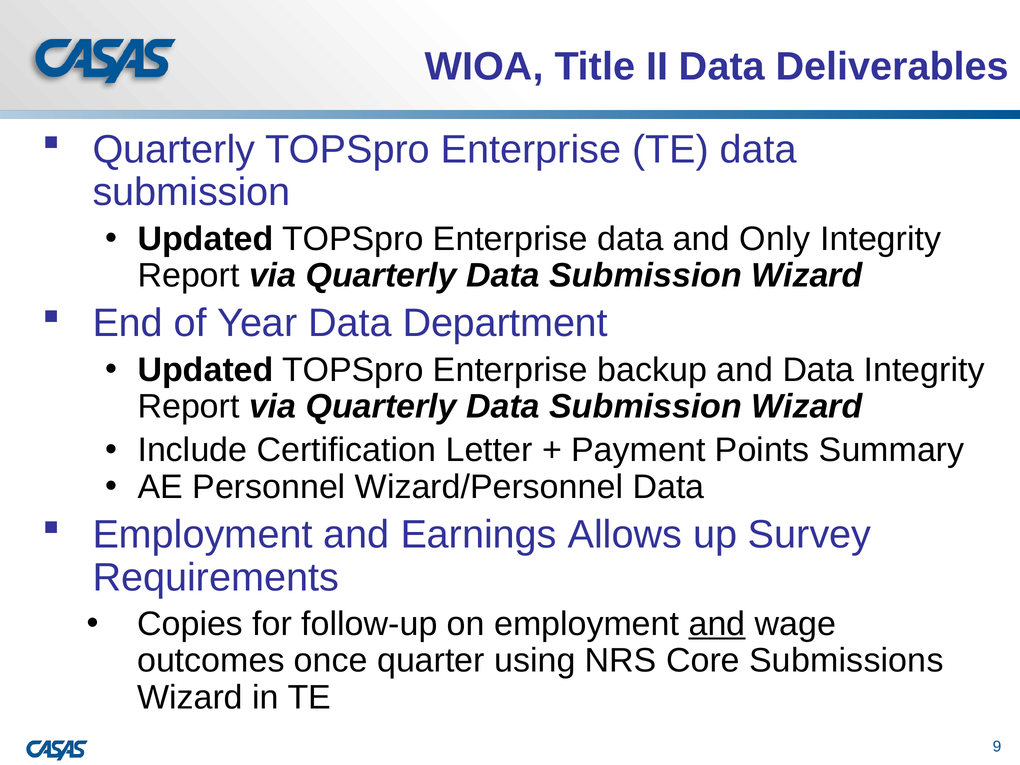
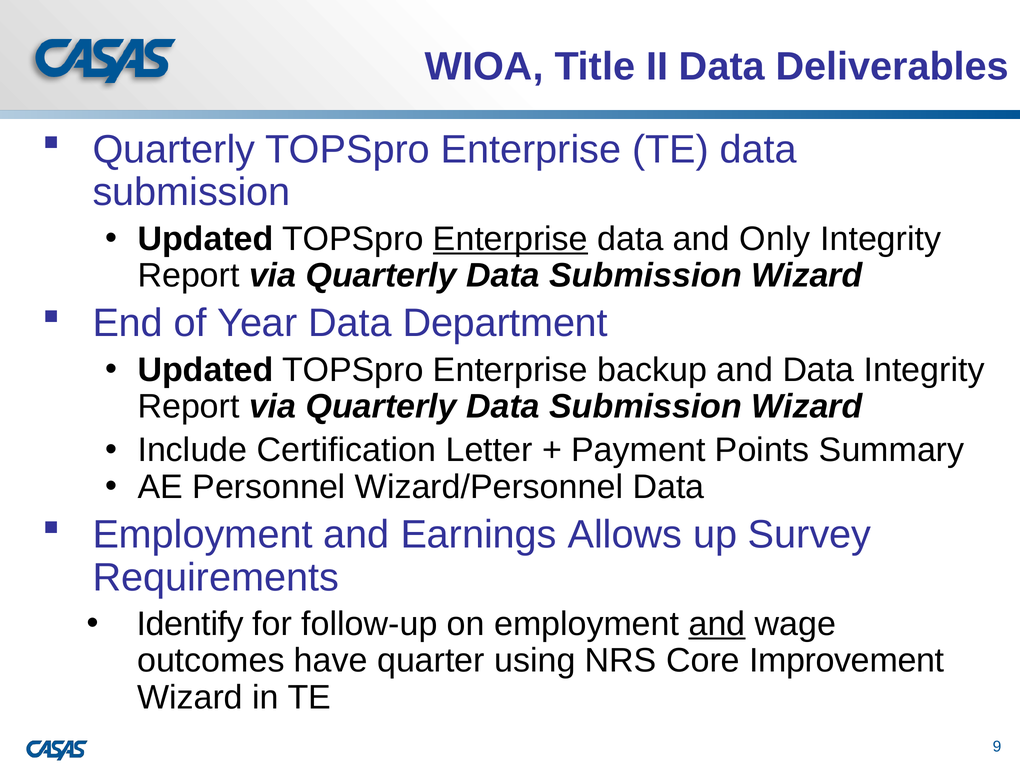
Enterprise underline: none -> present (510, 239)
Copies: Copies -> Identify (190, 624)
once: once -> have (331, 661)
Submissions: Submissions -> Improvement (847, 661)
